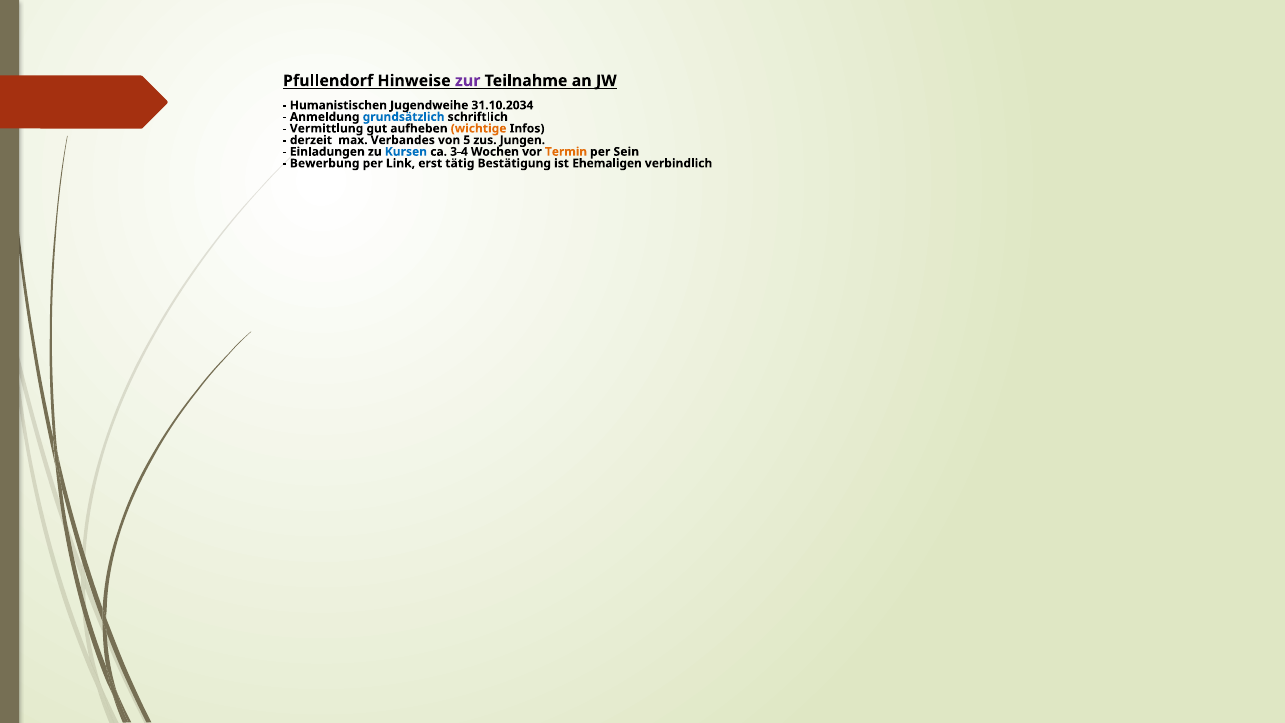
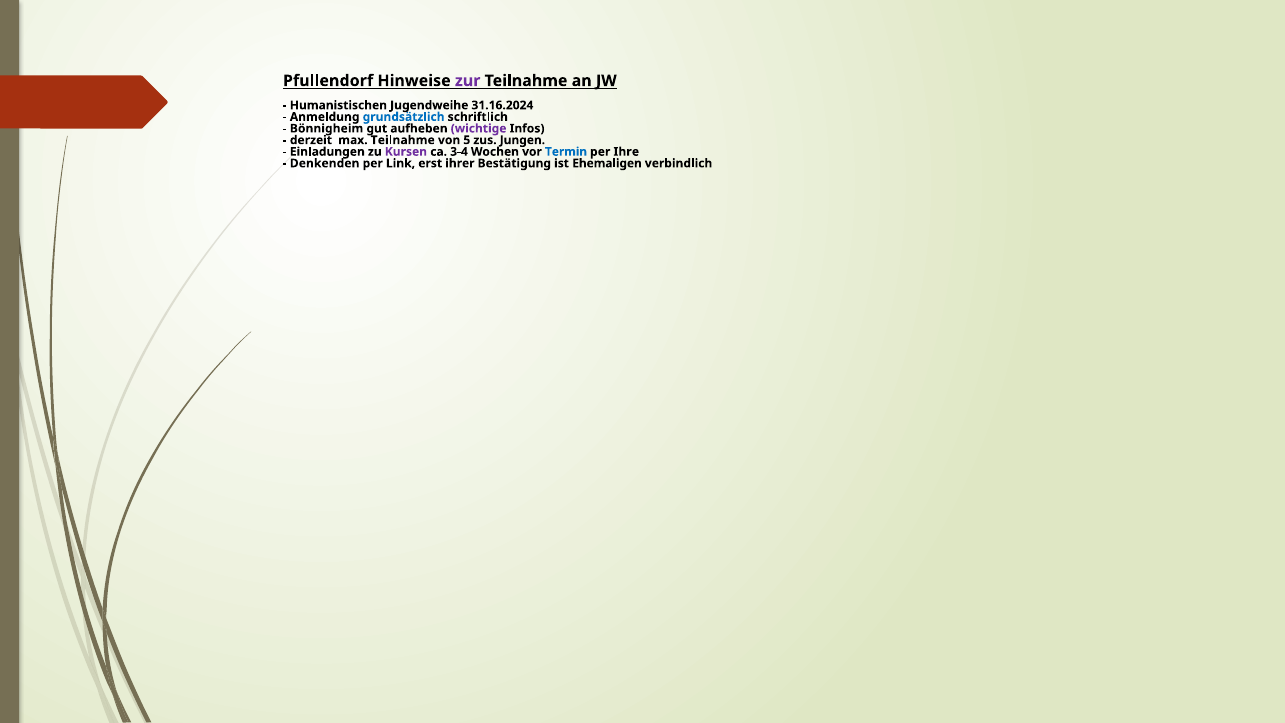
31.10.2034: 31.10.2034 -> 31.16.2024 (502, 105)
Vermittlung: Vermittlung -> Bönnigheim (327, 128)
wichtige colour: orange -> purple (479, 128)
max Verbandes: Verbandes -> Teilnahme (403, 140)
Kursen colour: blue -> purple (406, 152)
Termin colour: orange -> blue (566, 152)
Sein: Sein -> Ihre (626, 152)
Bewerbung: Bewerbung -> Denkenden (325, 163)
tätig: tätig -> ihrer (460, 163)
